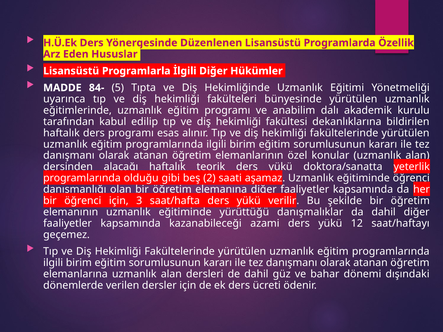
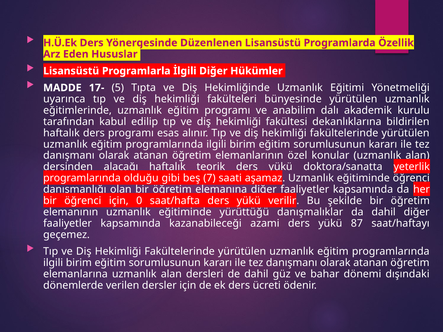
84-: 84- -> 17- (97, 88)
2: 2 -> 7 (209, 178)
3: 3 -> 0 (139, 201)
12: 12 -> 87 (357, 223)
